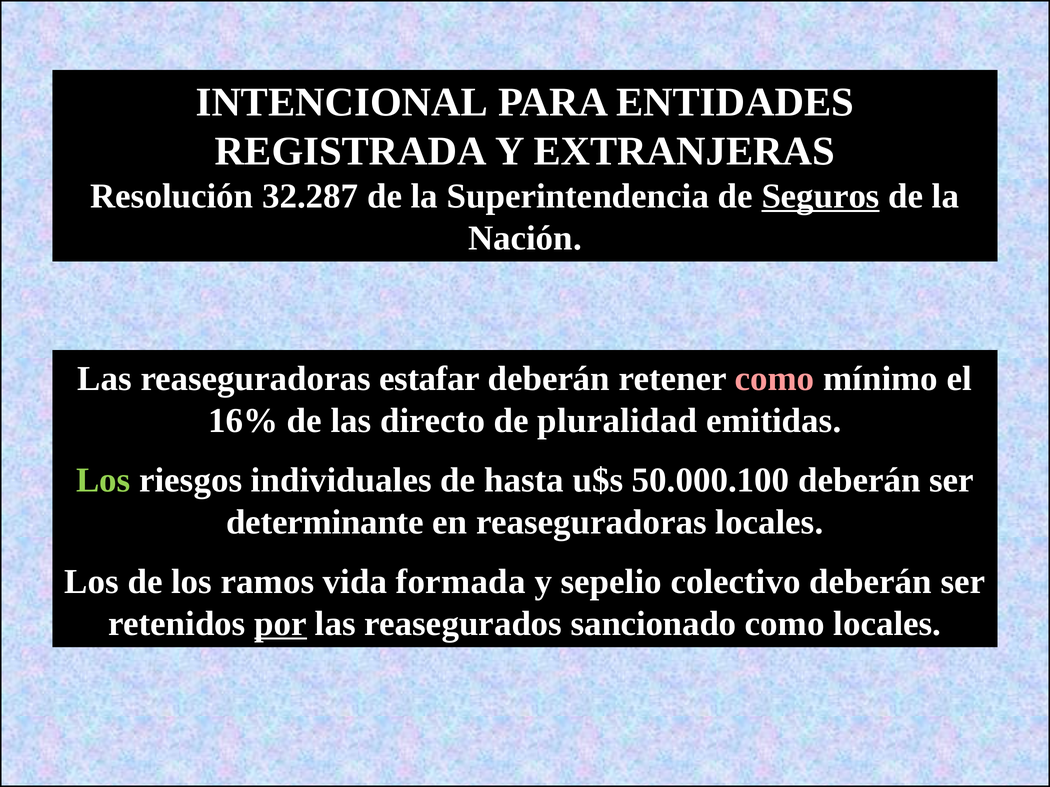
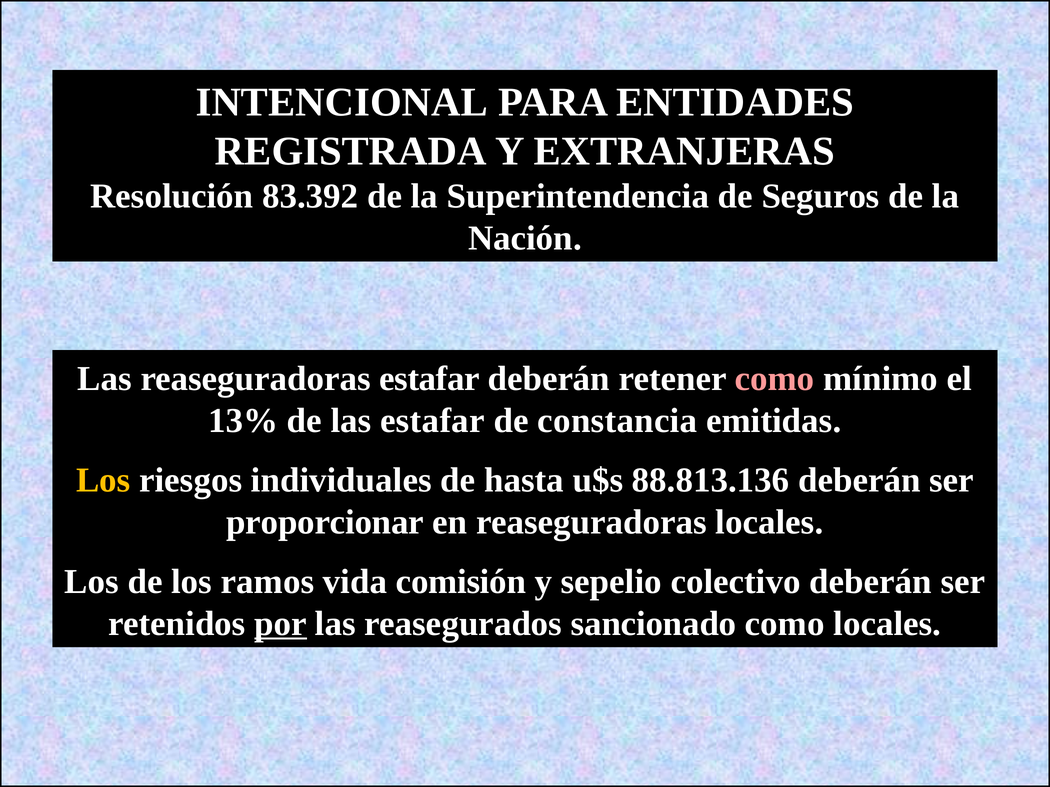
32.287: 32.287 -> 83.392 (310, 196)
Seguros underline: present -> none (821, 196)
16%: 16% -> 13% (243, 421)
las directo: directo -> estafar (432, 421)
pluralidad: pluralidad -> constancia (617, 421)
Los colour: light green -> yellow (103, 480)
50.000.100: 50.000.100 -> 88.813.136 (711, 480)
determinante: determinante -> proporcionar (325, 522)
formada: formada -> comisión (461, 582)
